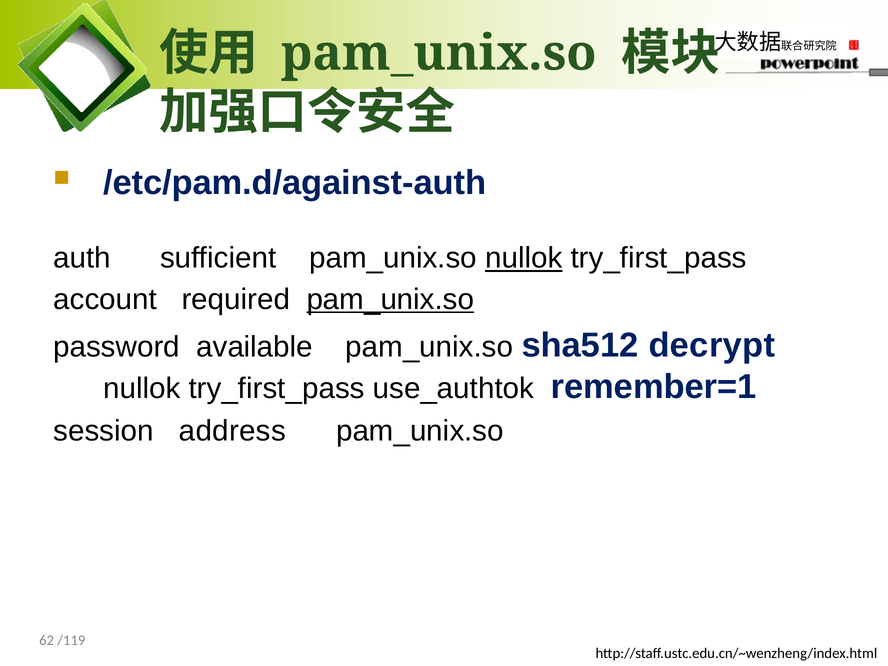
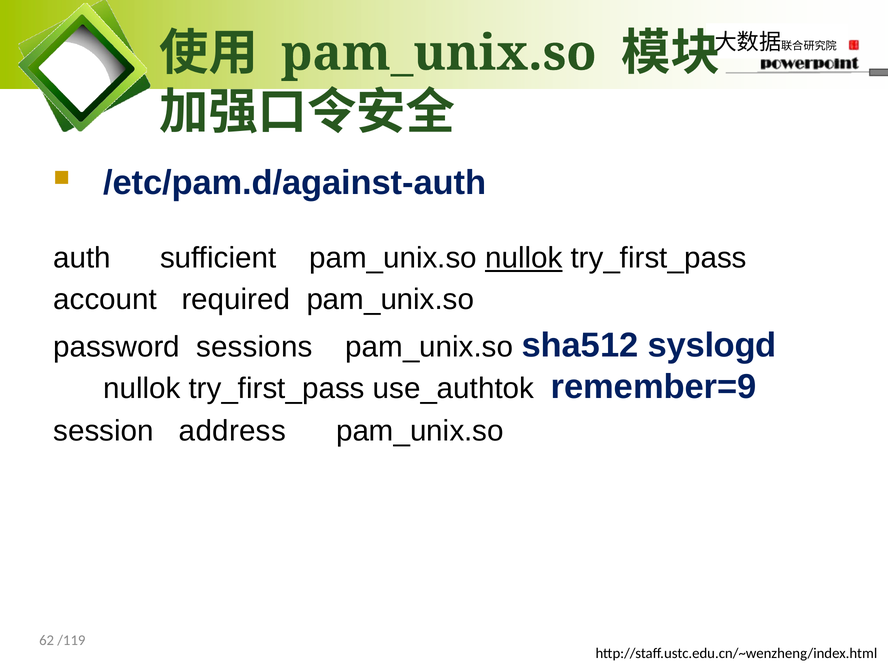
pam_unix.so underline: present -> none (390, 300)
available: available -> sessions (254, 347)
decrypt: decrypt -> syslogd (712, 345)
remember=1: remember=1 -> remember=9 (654, 387)
